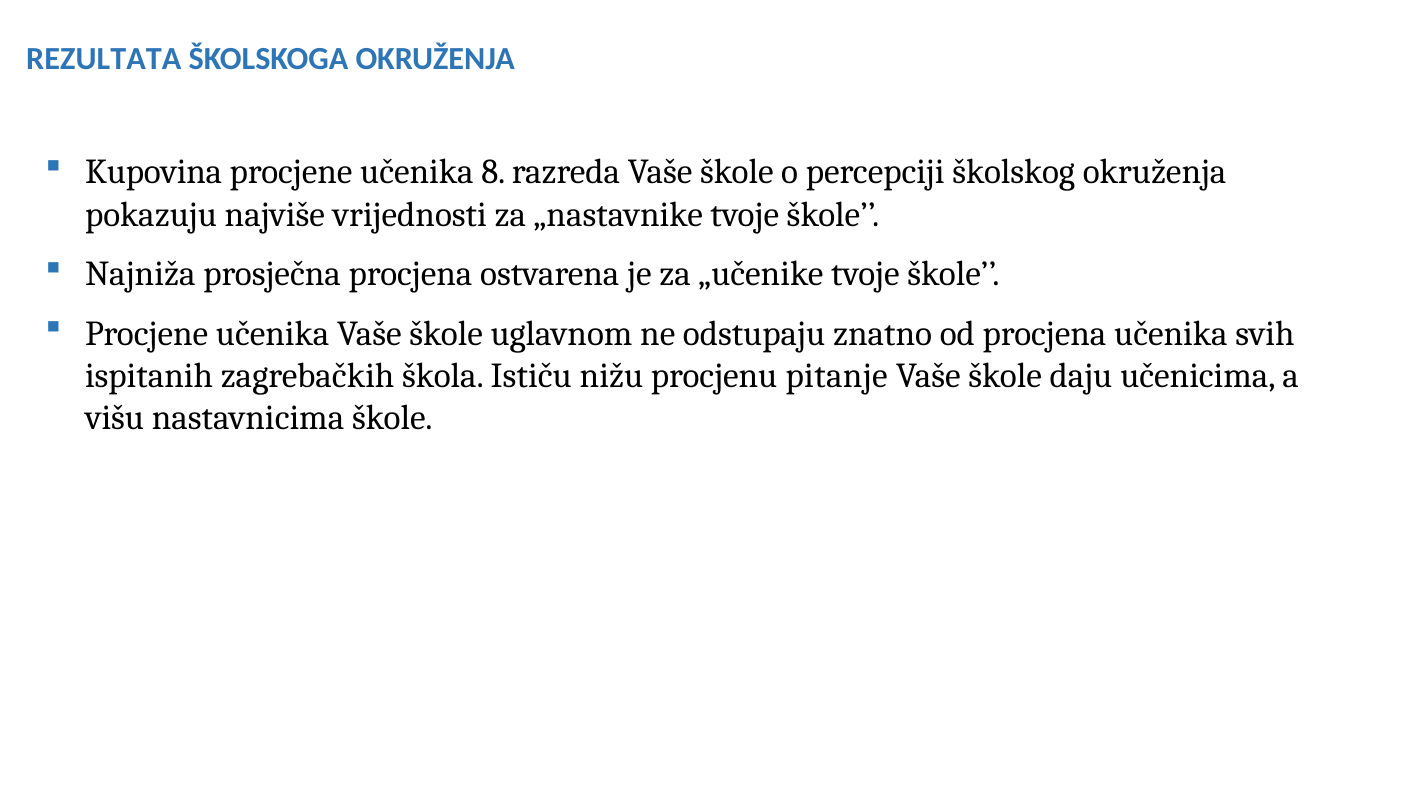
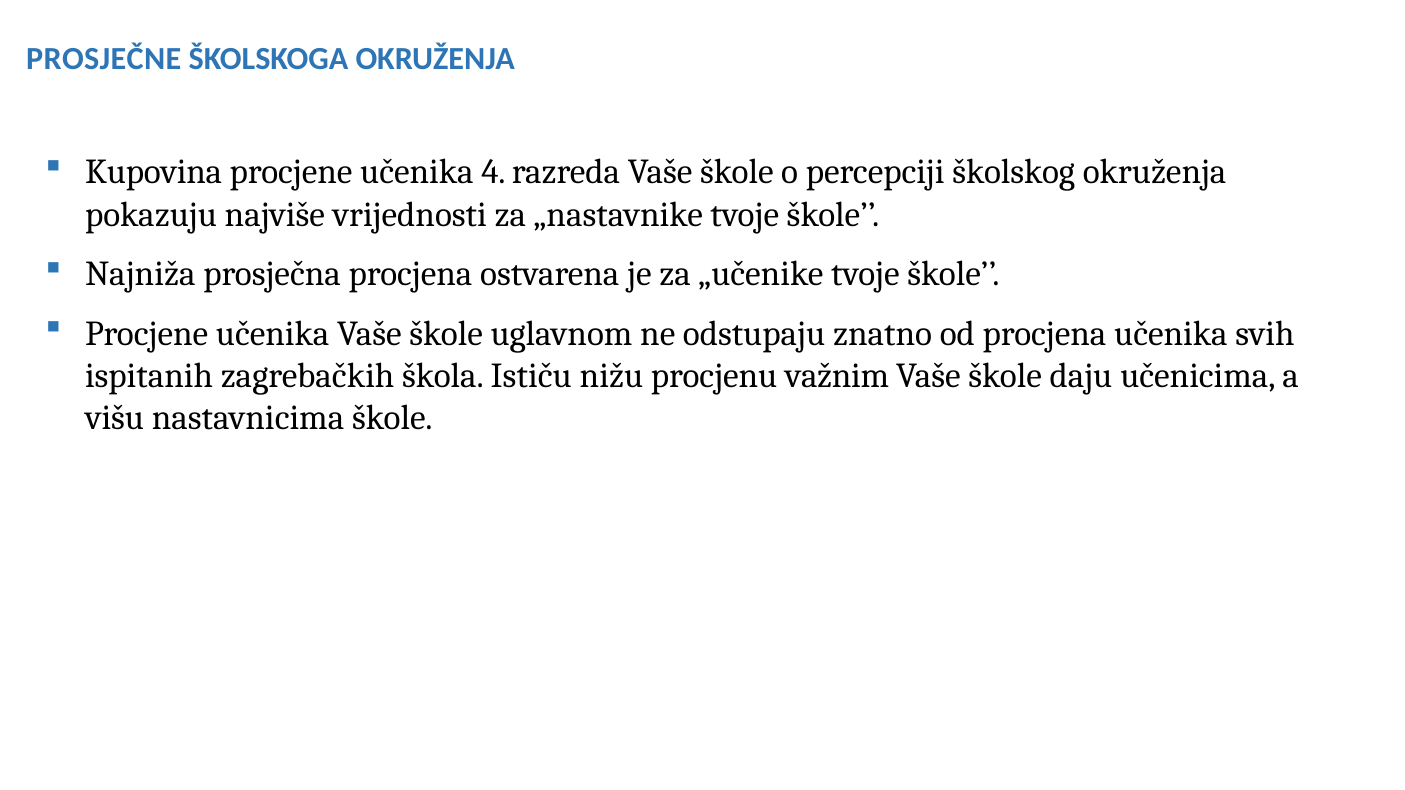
REZULTATA: REZULTATA -> PROSJEČNE (104, 59)
8: 8 -> 4 (493, 172)
pitanje: pitanje -> važnim (837, 376)
